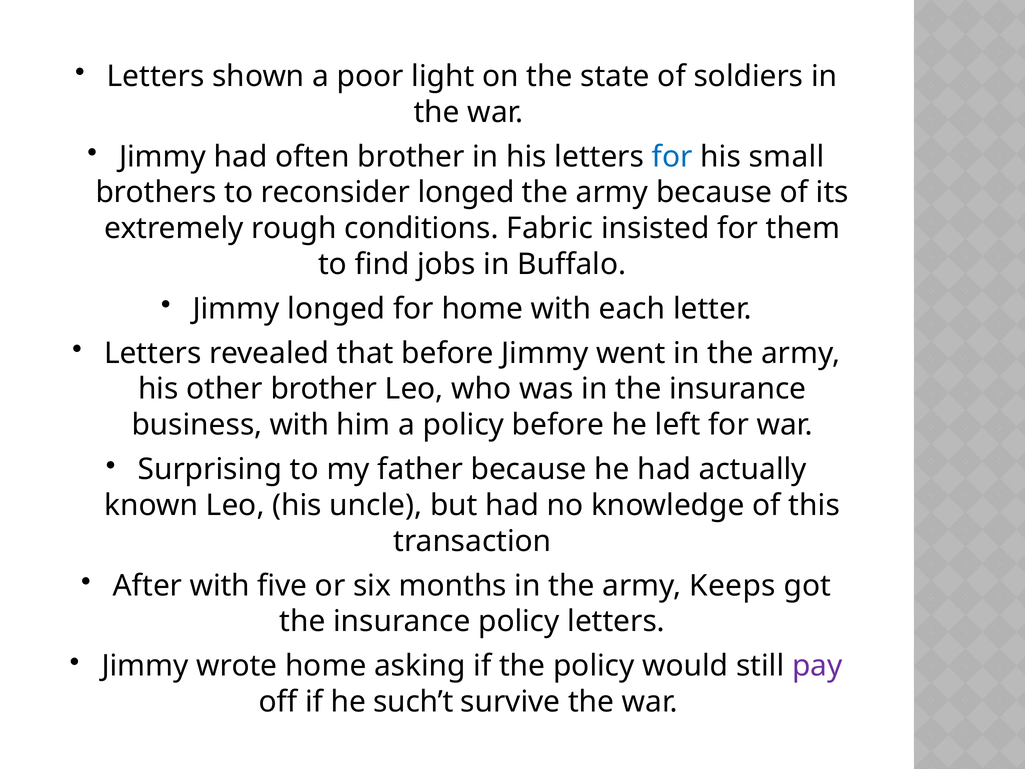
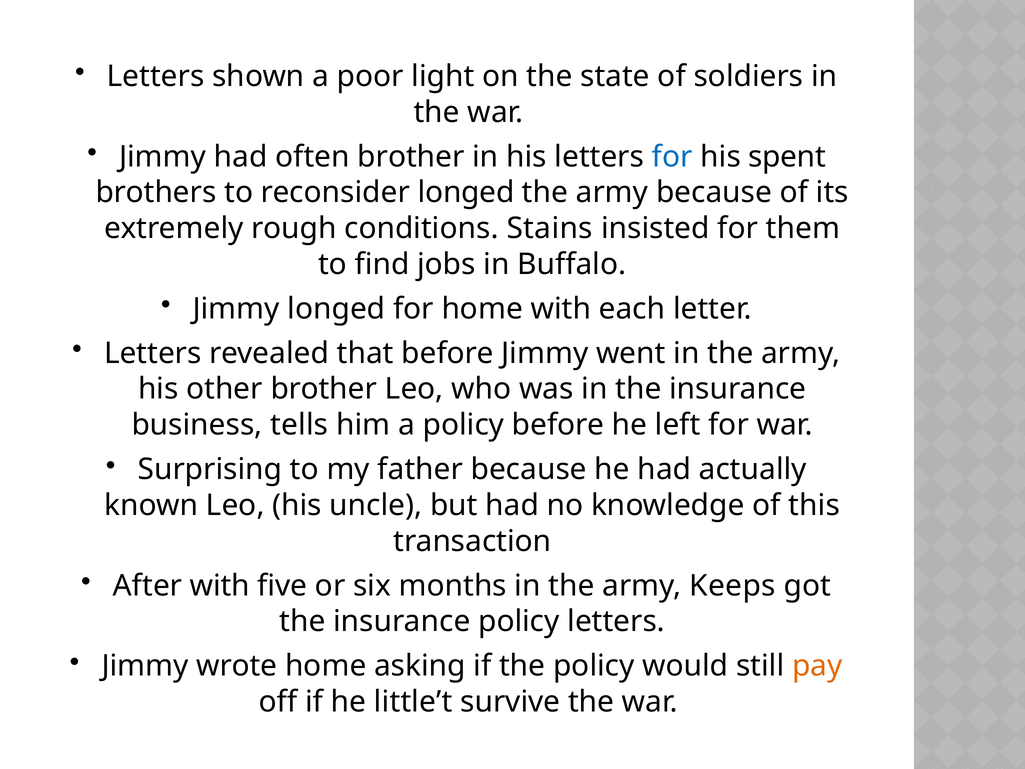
small: small -> spent (787, 157)
Fabric: Fabric -> Stains (550, 228)
business with: with -> tells (299, 425)
pay colour: purple -> orange (817, 666)
such’t: such’t -> little’t (413, 702)
